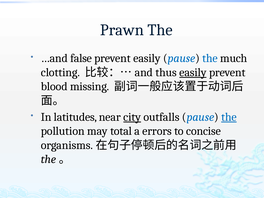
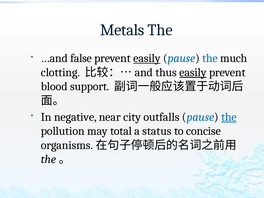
Prawn: Prawn -> Metals (122, 30)
easily underline: none -> present (147, 58)
missing: missing -> support (90, 86)
latitudes: latitudes -> negative (75, 117)
city underline: present -> none (132, 117)
errors: errors -> status (157, 131)
